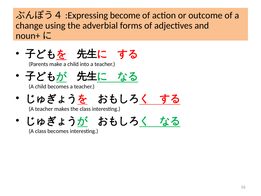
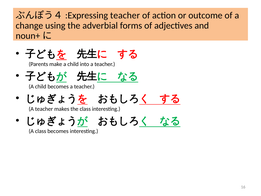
become: become -> teacher (125, 15)
